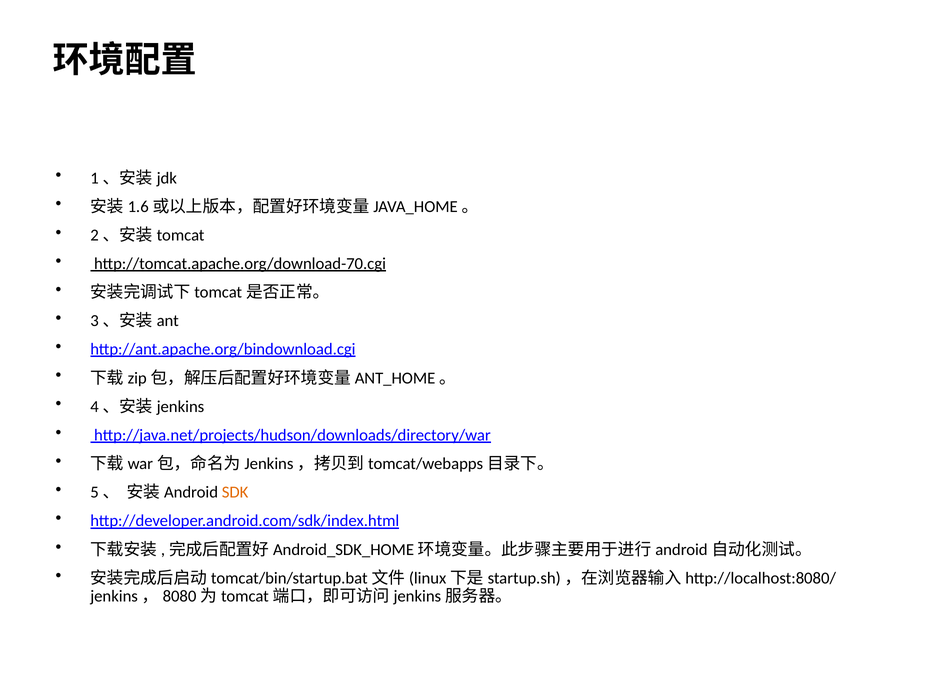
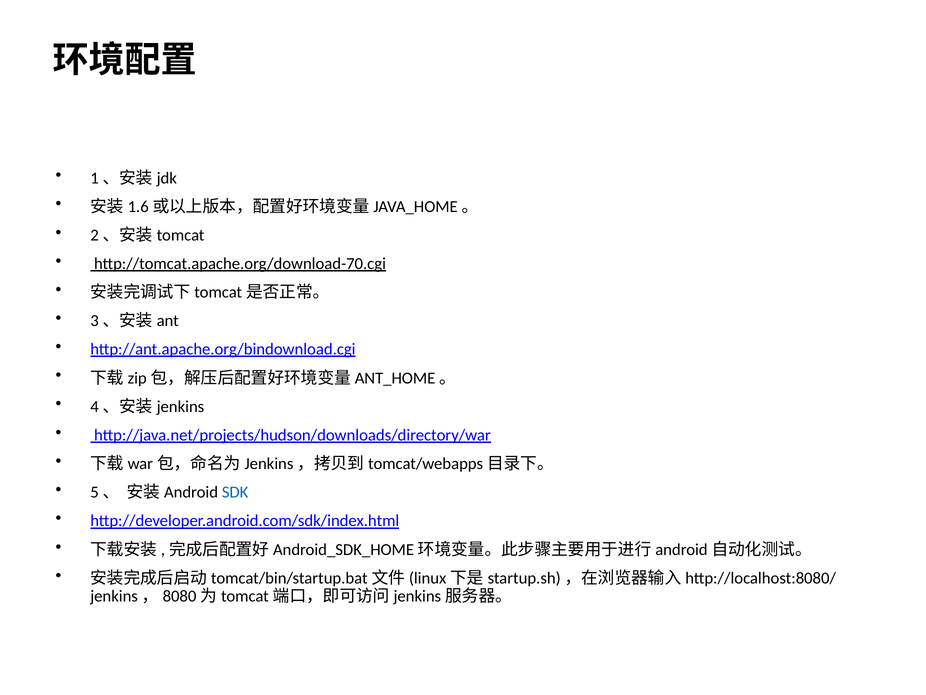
SDK colour: orange -> blue (235, 492)
